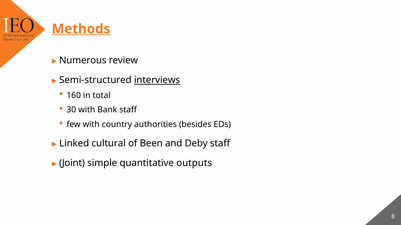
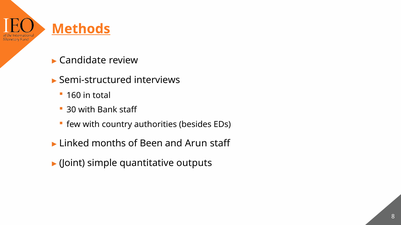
Numerous: Numerous -> Candidate (83, 61)
interviews underline: present -> none (157, 80)
cultural: cultural -> months (109, 144)
Deby: Deby -> Arun (196, 144)
